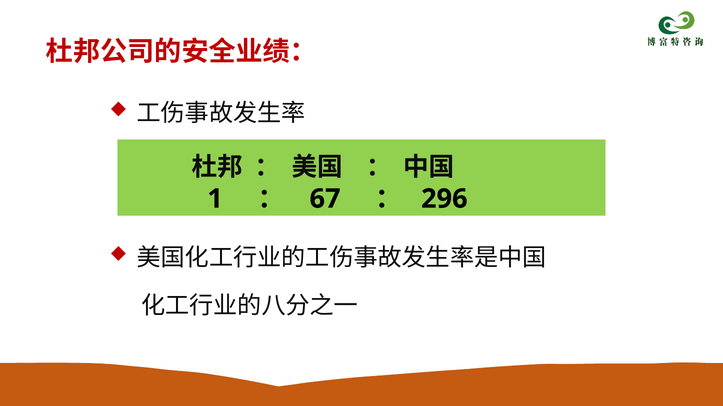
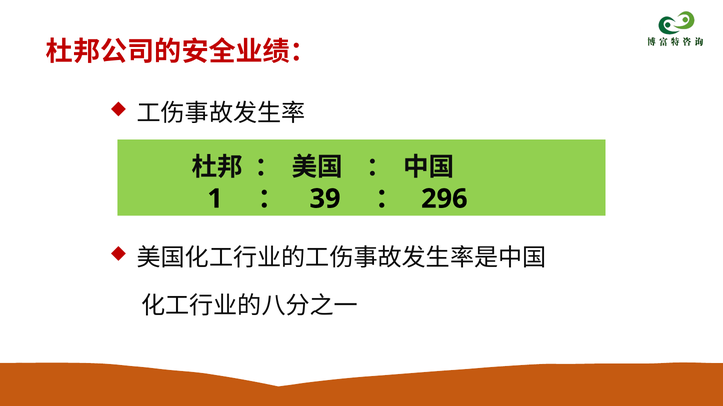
67: 67 -> 39 (325, 199)
